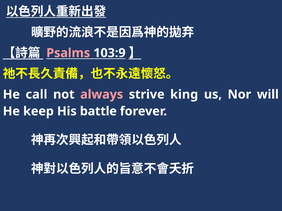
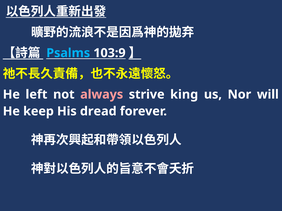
Psalms colour: pink -> light blue (68, 53)
call: call -> left (36, 95)
battle: battle -> dread (98, 111)
